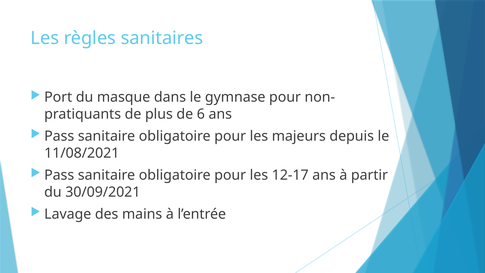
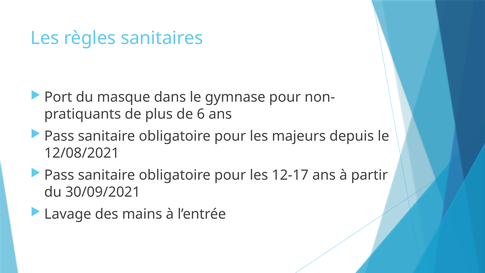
11/08/2021: 11/08/2021 -> 12/08/2021 (82, 153)
